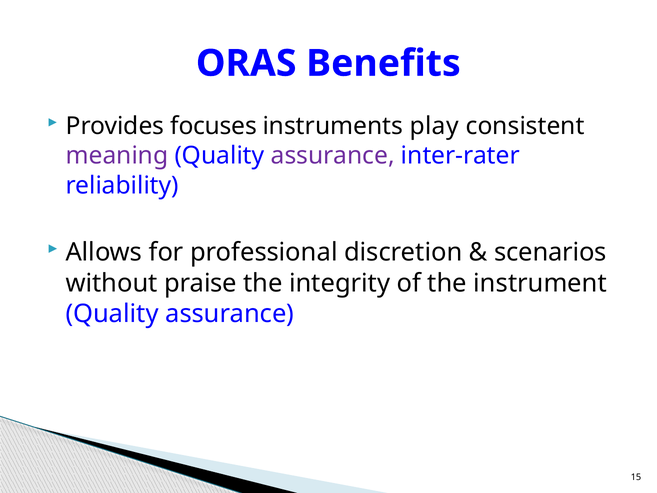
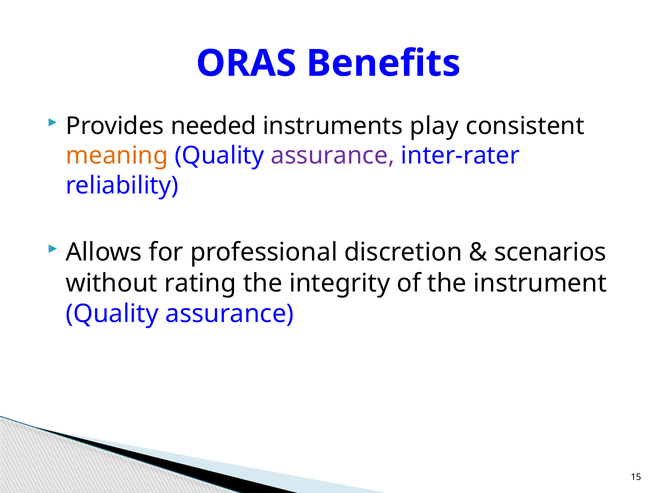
focuses: focuses -> needed (214, 126)
meaning colour: purple -> orange (117, 156)
praise: praise -> rating (200, 283)
